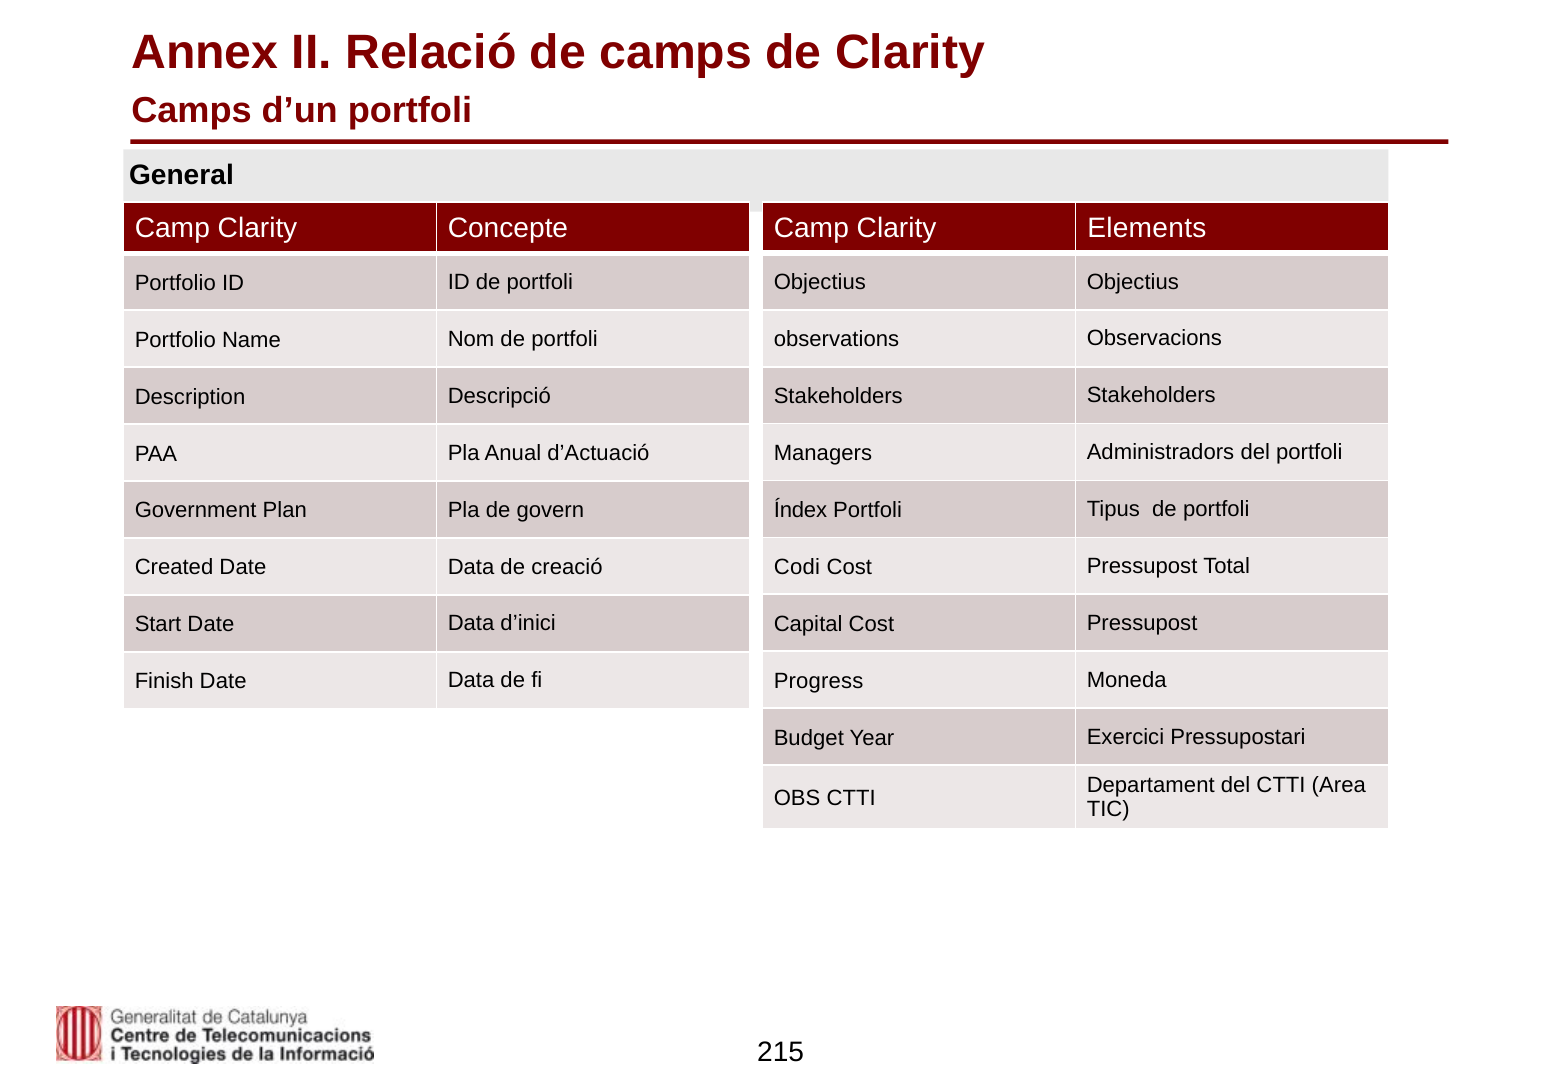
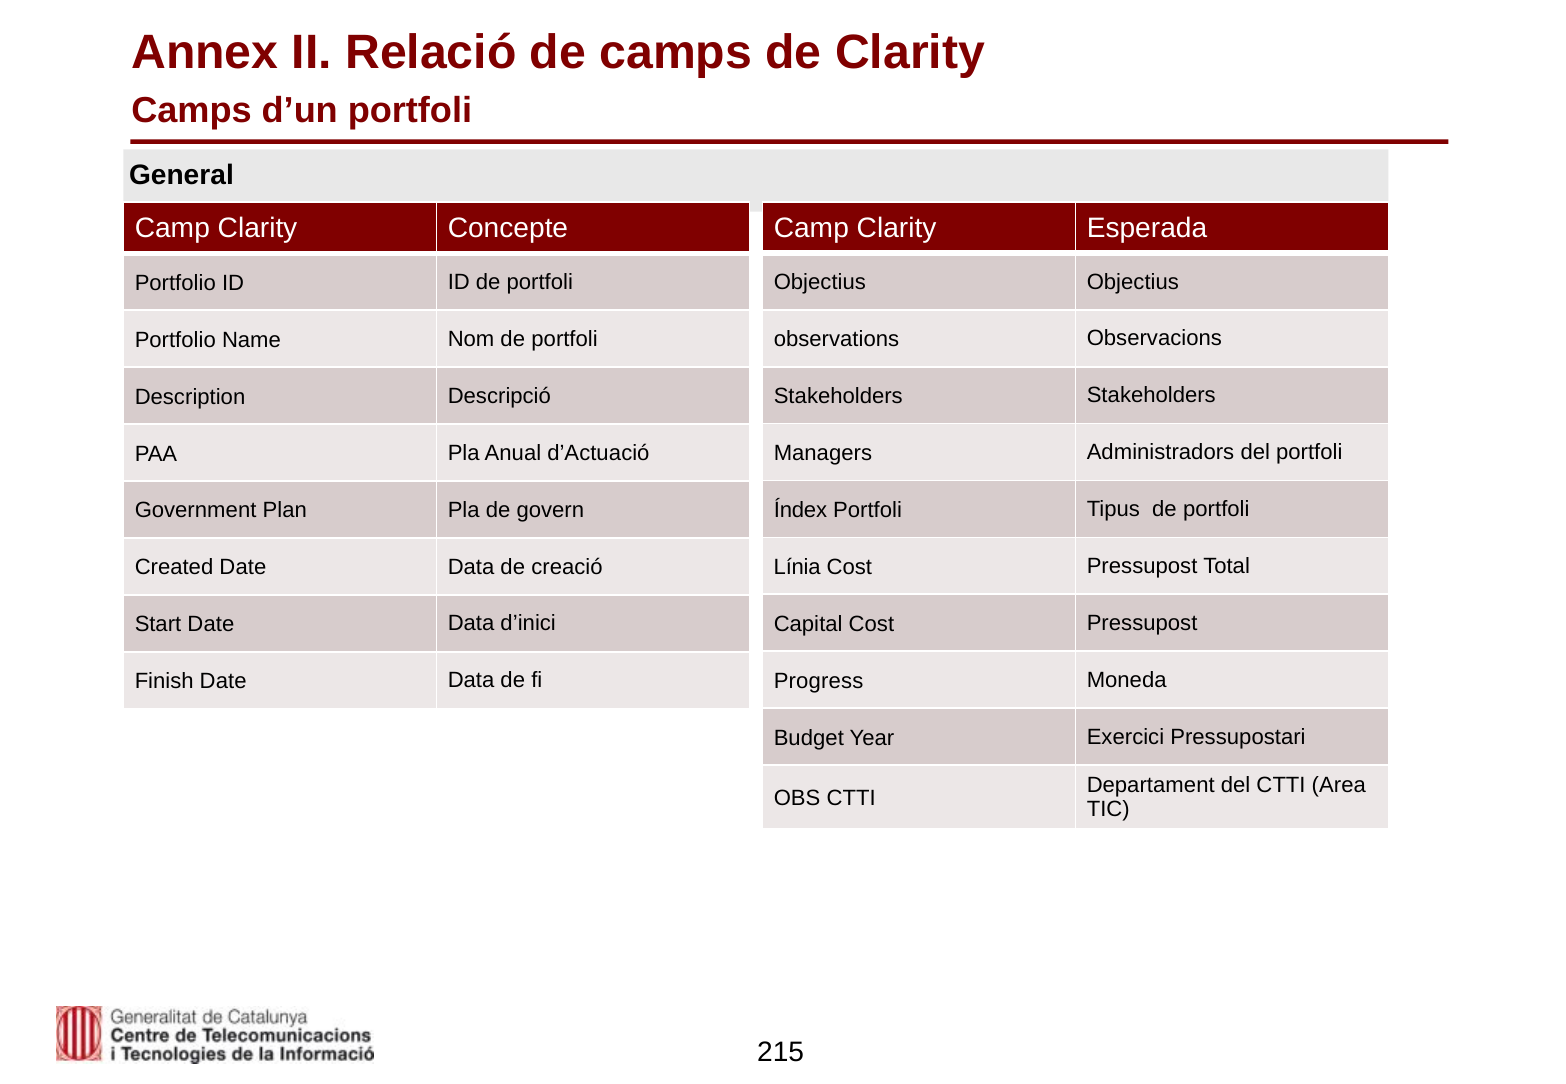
Elements: Elements -> Esperada (1147, 228)
Codi: Codi -> Línia (797, 567)
